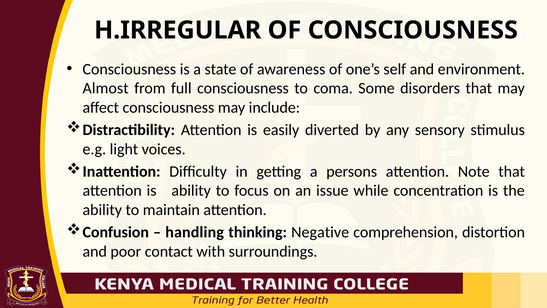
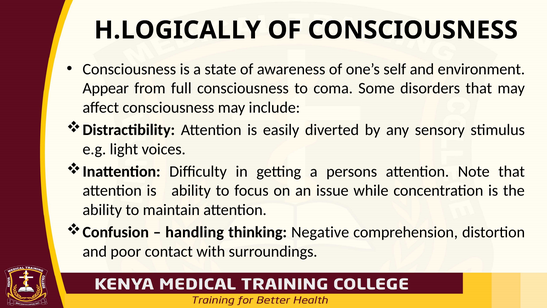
H.IRREGULAR: H.IRREGULAR -> H.LOGICALLY (178, 30)
Almost: Almost -> Appear (106, 88)
